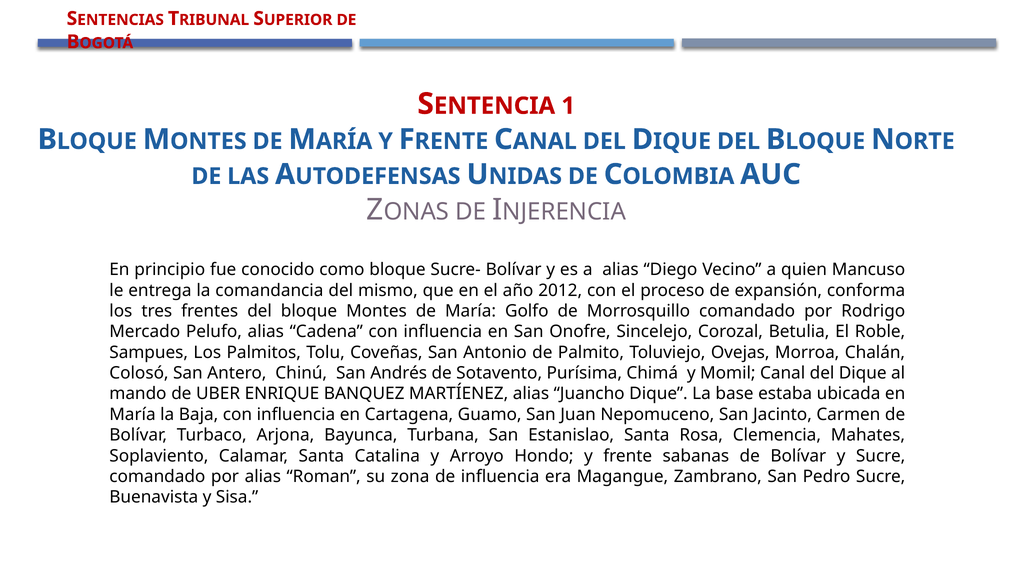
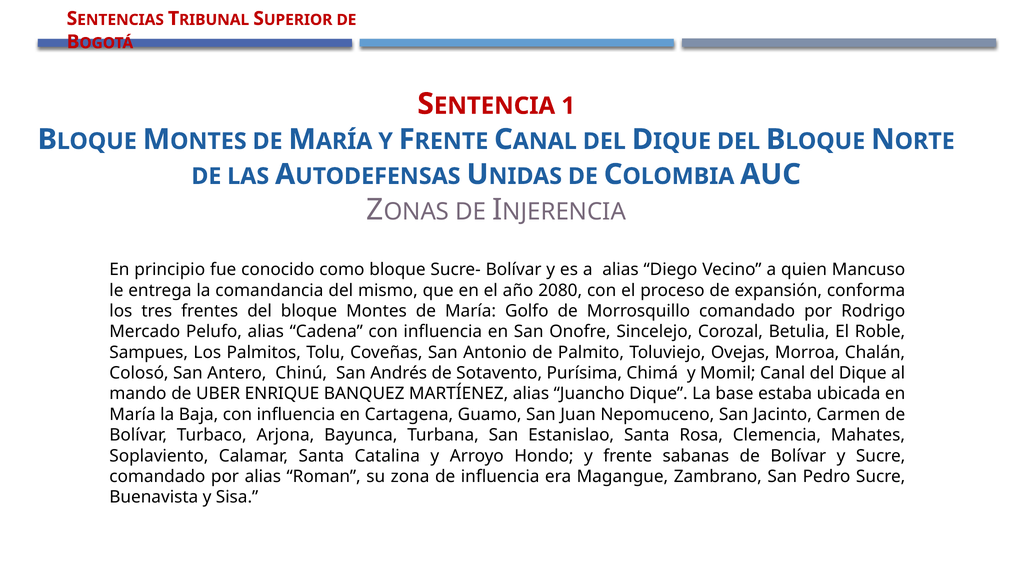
2012: 2012 -> 2080 (560, 290)
